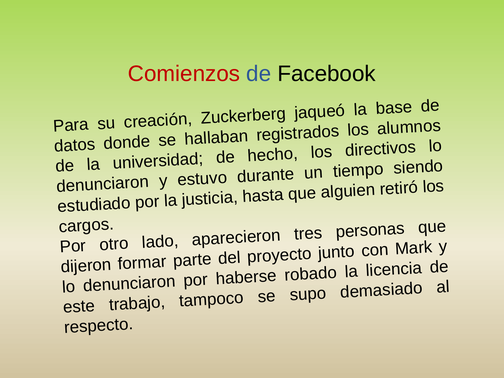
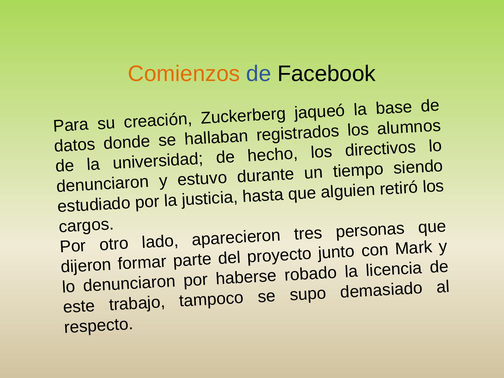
Comienzos colour: red -> orange (184, 74)
